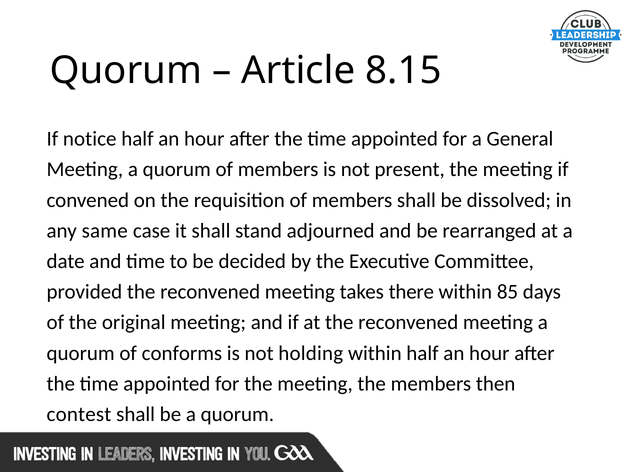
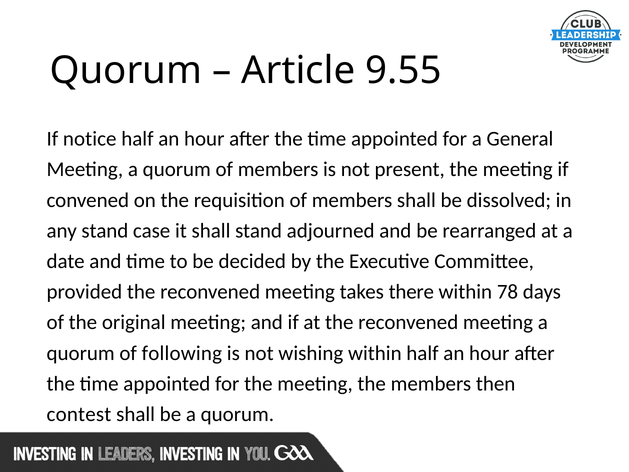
8.15: 8.15 -> 9.55 (404, 70)
any same: same -> stand (105, 231)
85: 85 -> 78 (507, 292)
conforms: conforms -> following (182, 353)
holding: holding -> wishing (311, 353)
